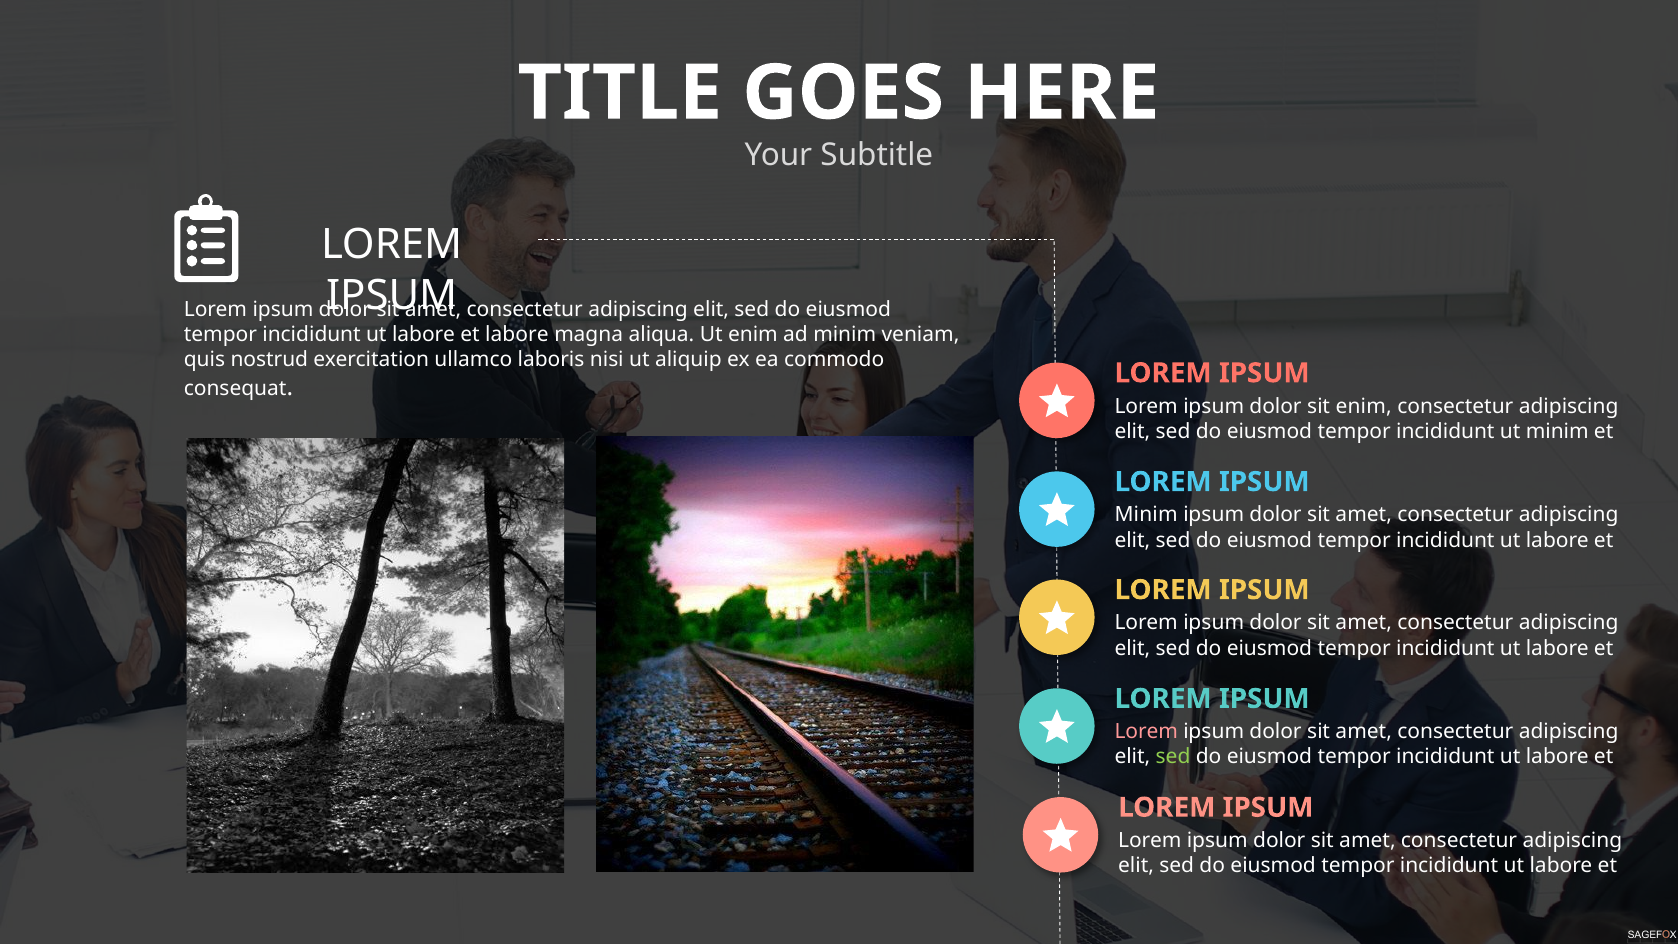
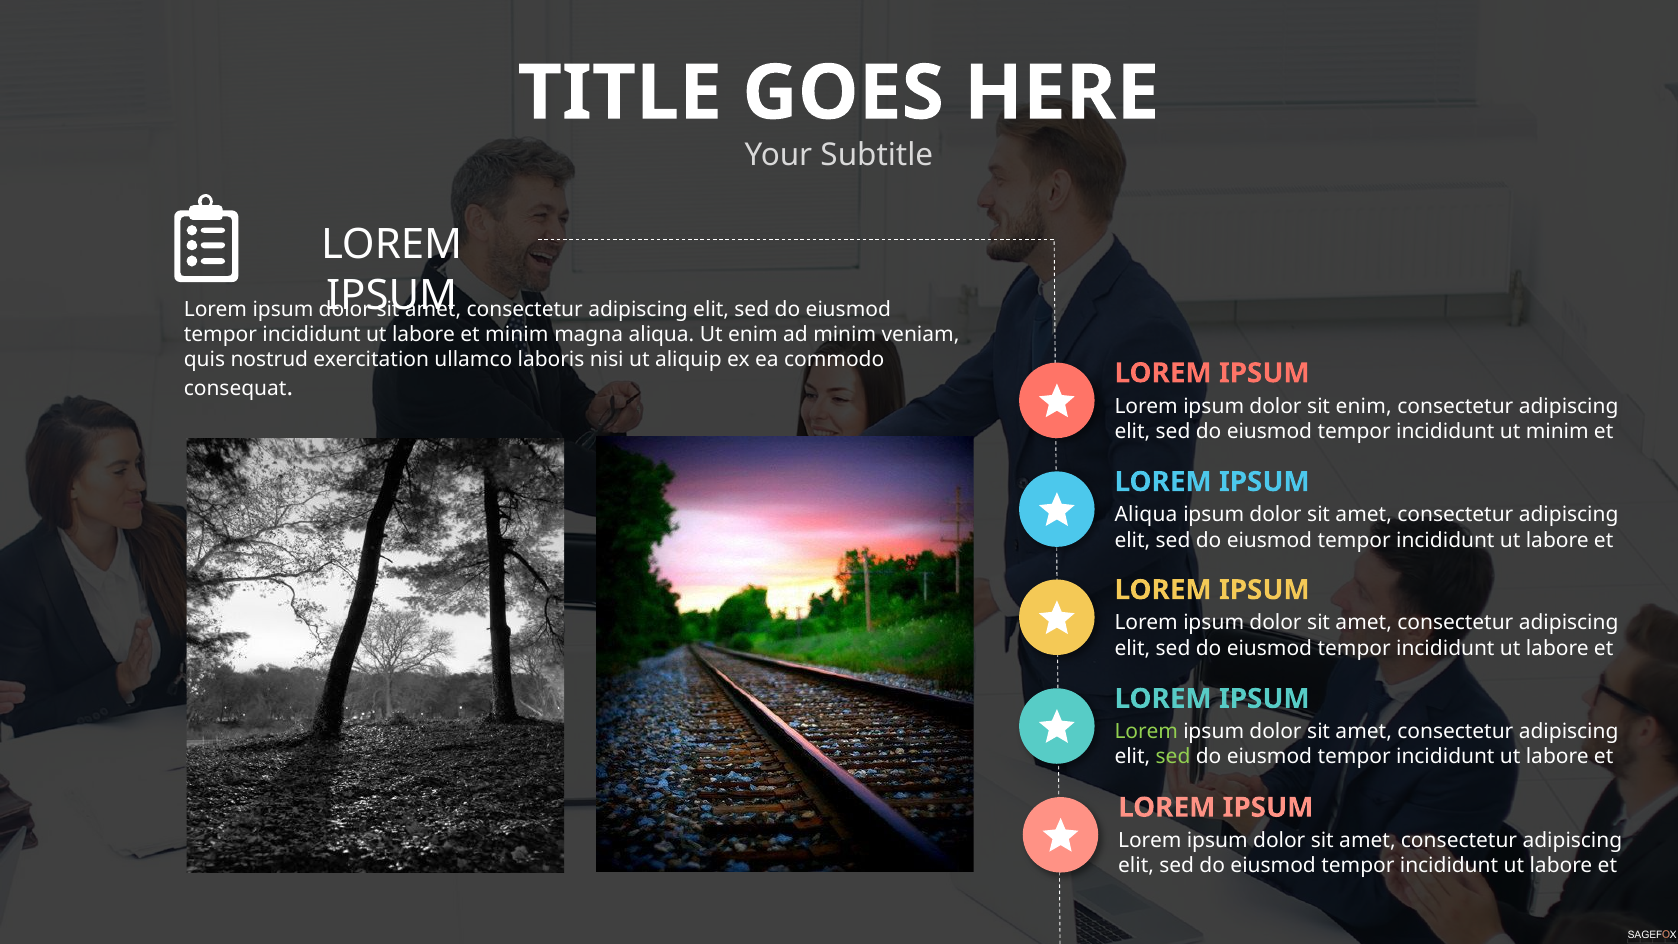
et labore: labore -> minim (517, 335)
Minim: Minim -> Aliqua (1146, 515)
Lorem colour: pink -> light green (1146, 732)
